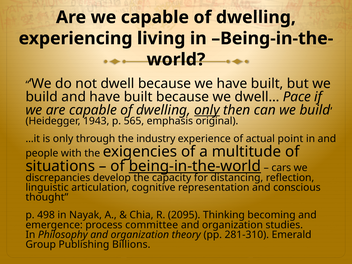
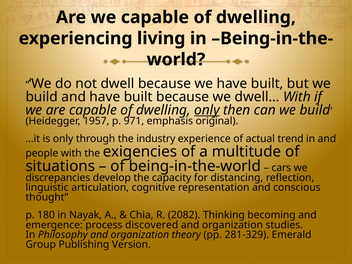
dwell… Pace: Pace -> With (297, 97)
1943: 1943 -> 1957 (96, 121)
565: 565 -> 971 (134, 121)
point: point -> trend (291, 139)
being-in-the-world underline: present -> none (195, 166)
498: 498 -> 180 (46, 215)
2095: 2095 -> 2082 (184, 215)
committee: committee -> discovered (152, 225)
281-310: 281-310 -> 281-329 (247, 235)
Billions: Billions -> Version (131, 245)
